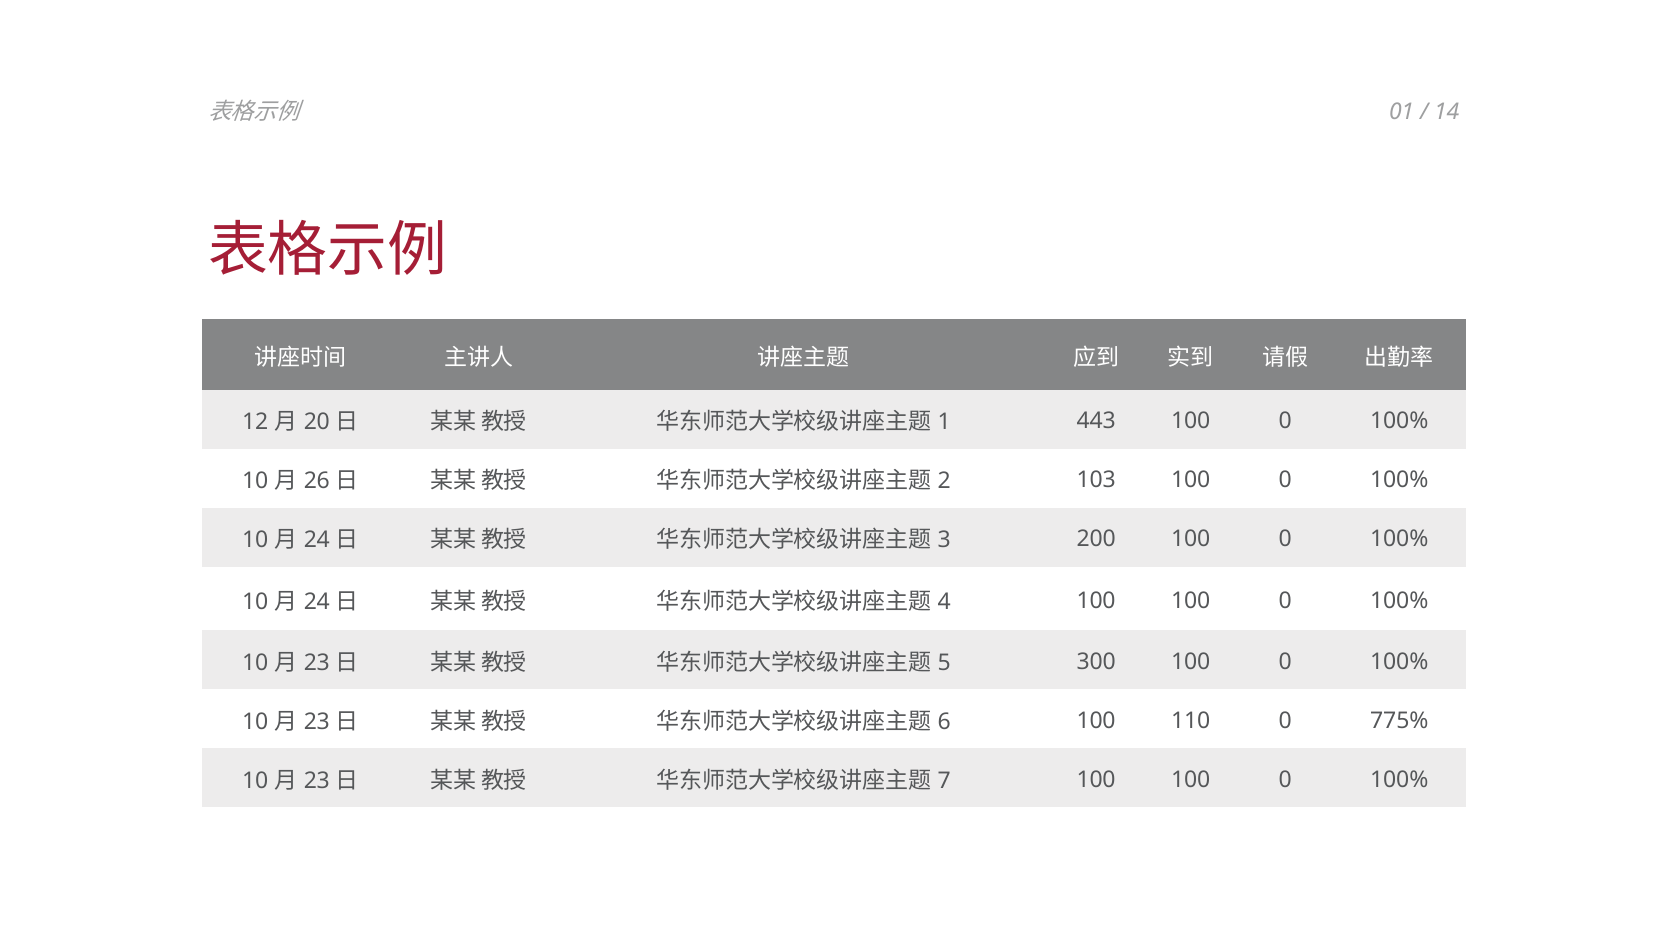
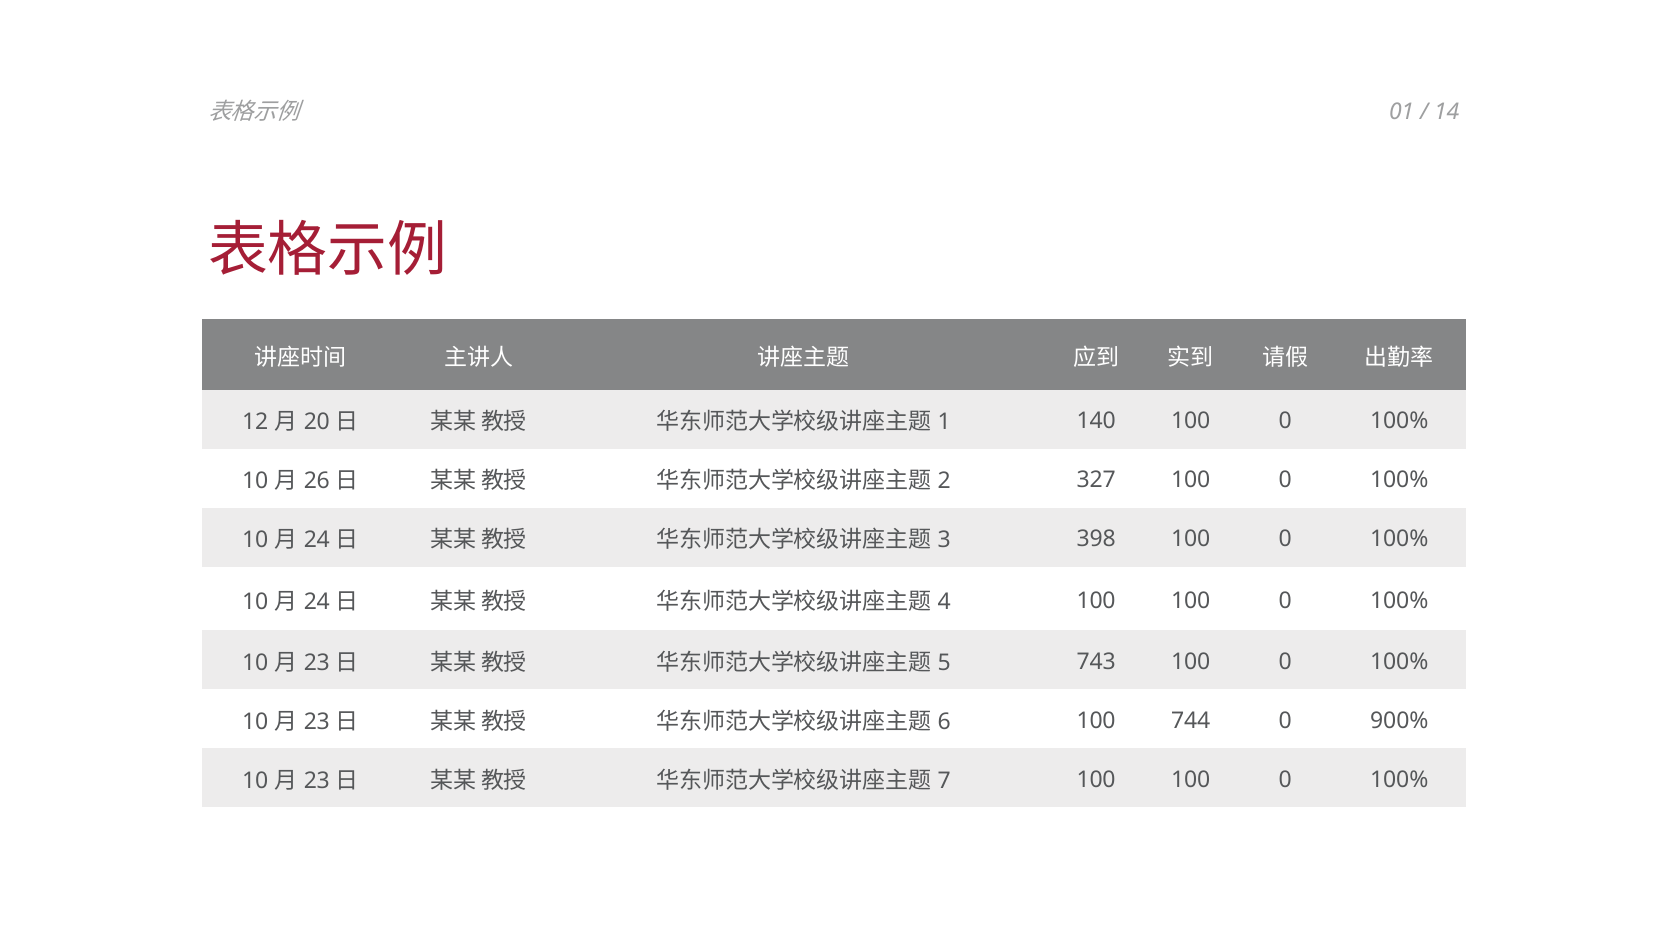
443: 443 -> 140 (1096, 422)
103: 103 -> 327 (1096, 481)
200: 200 -> 398 (1096, 539)
300: 300 -> 743 (1096, 662)
110: 110 -> 744 (1191, 721)
775%: 775% -> 900% (1399, 721)
